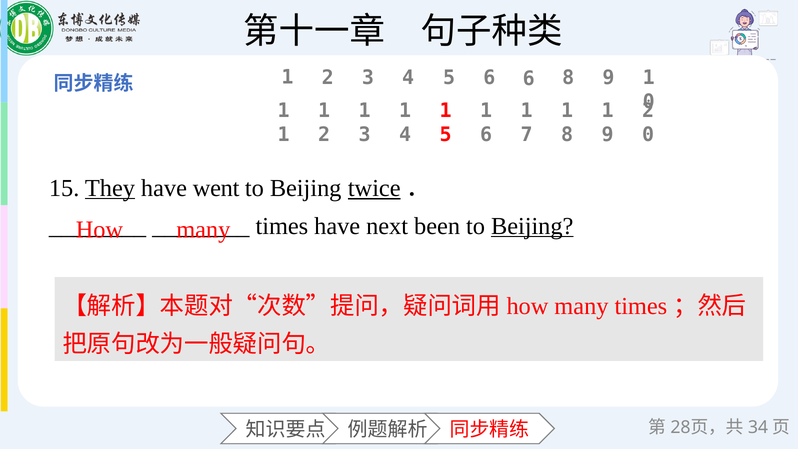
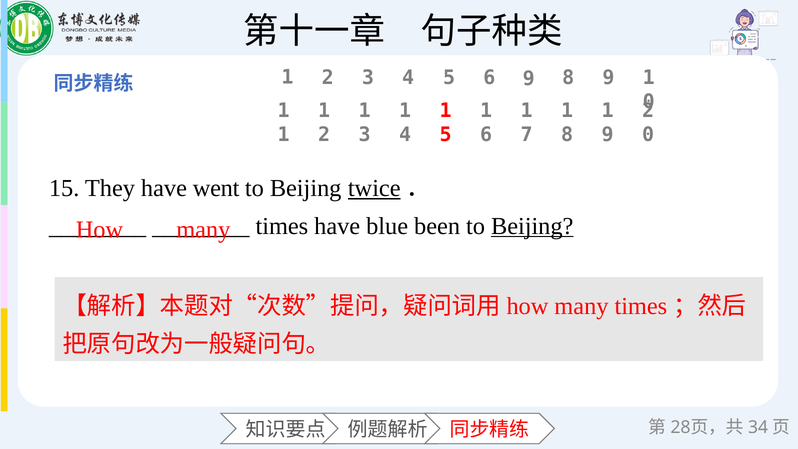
6 6: 6 -> 9 (529, 79)
They underline: present -> none (110, 188)
next: next -> blue (387, 226)
